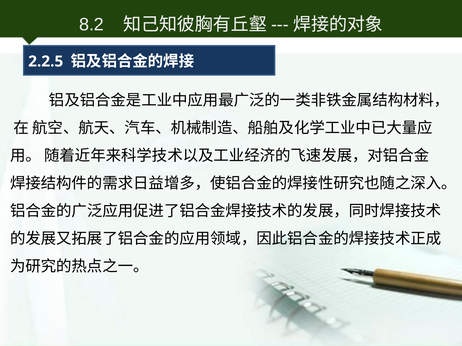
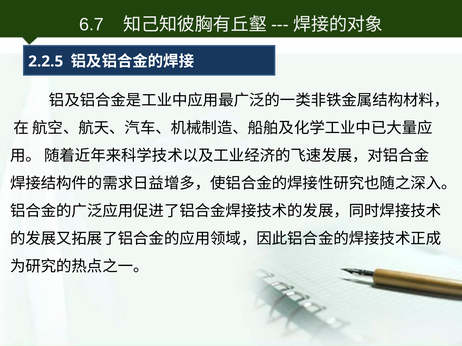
8.2: 8.2 -> 6.7 (92, 25)
